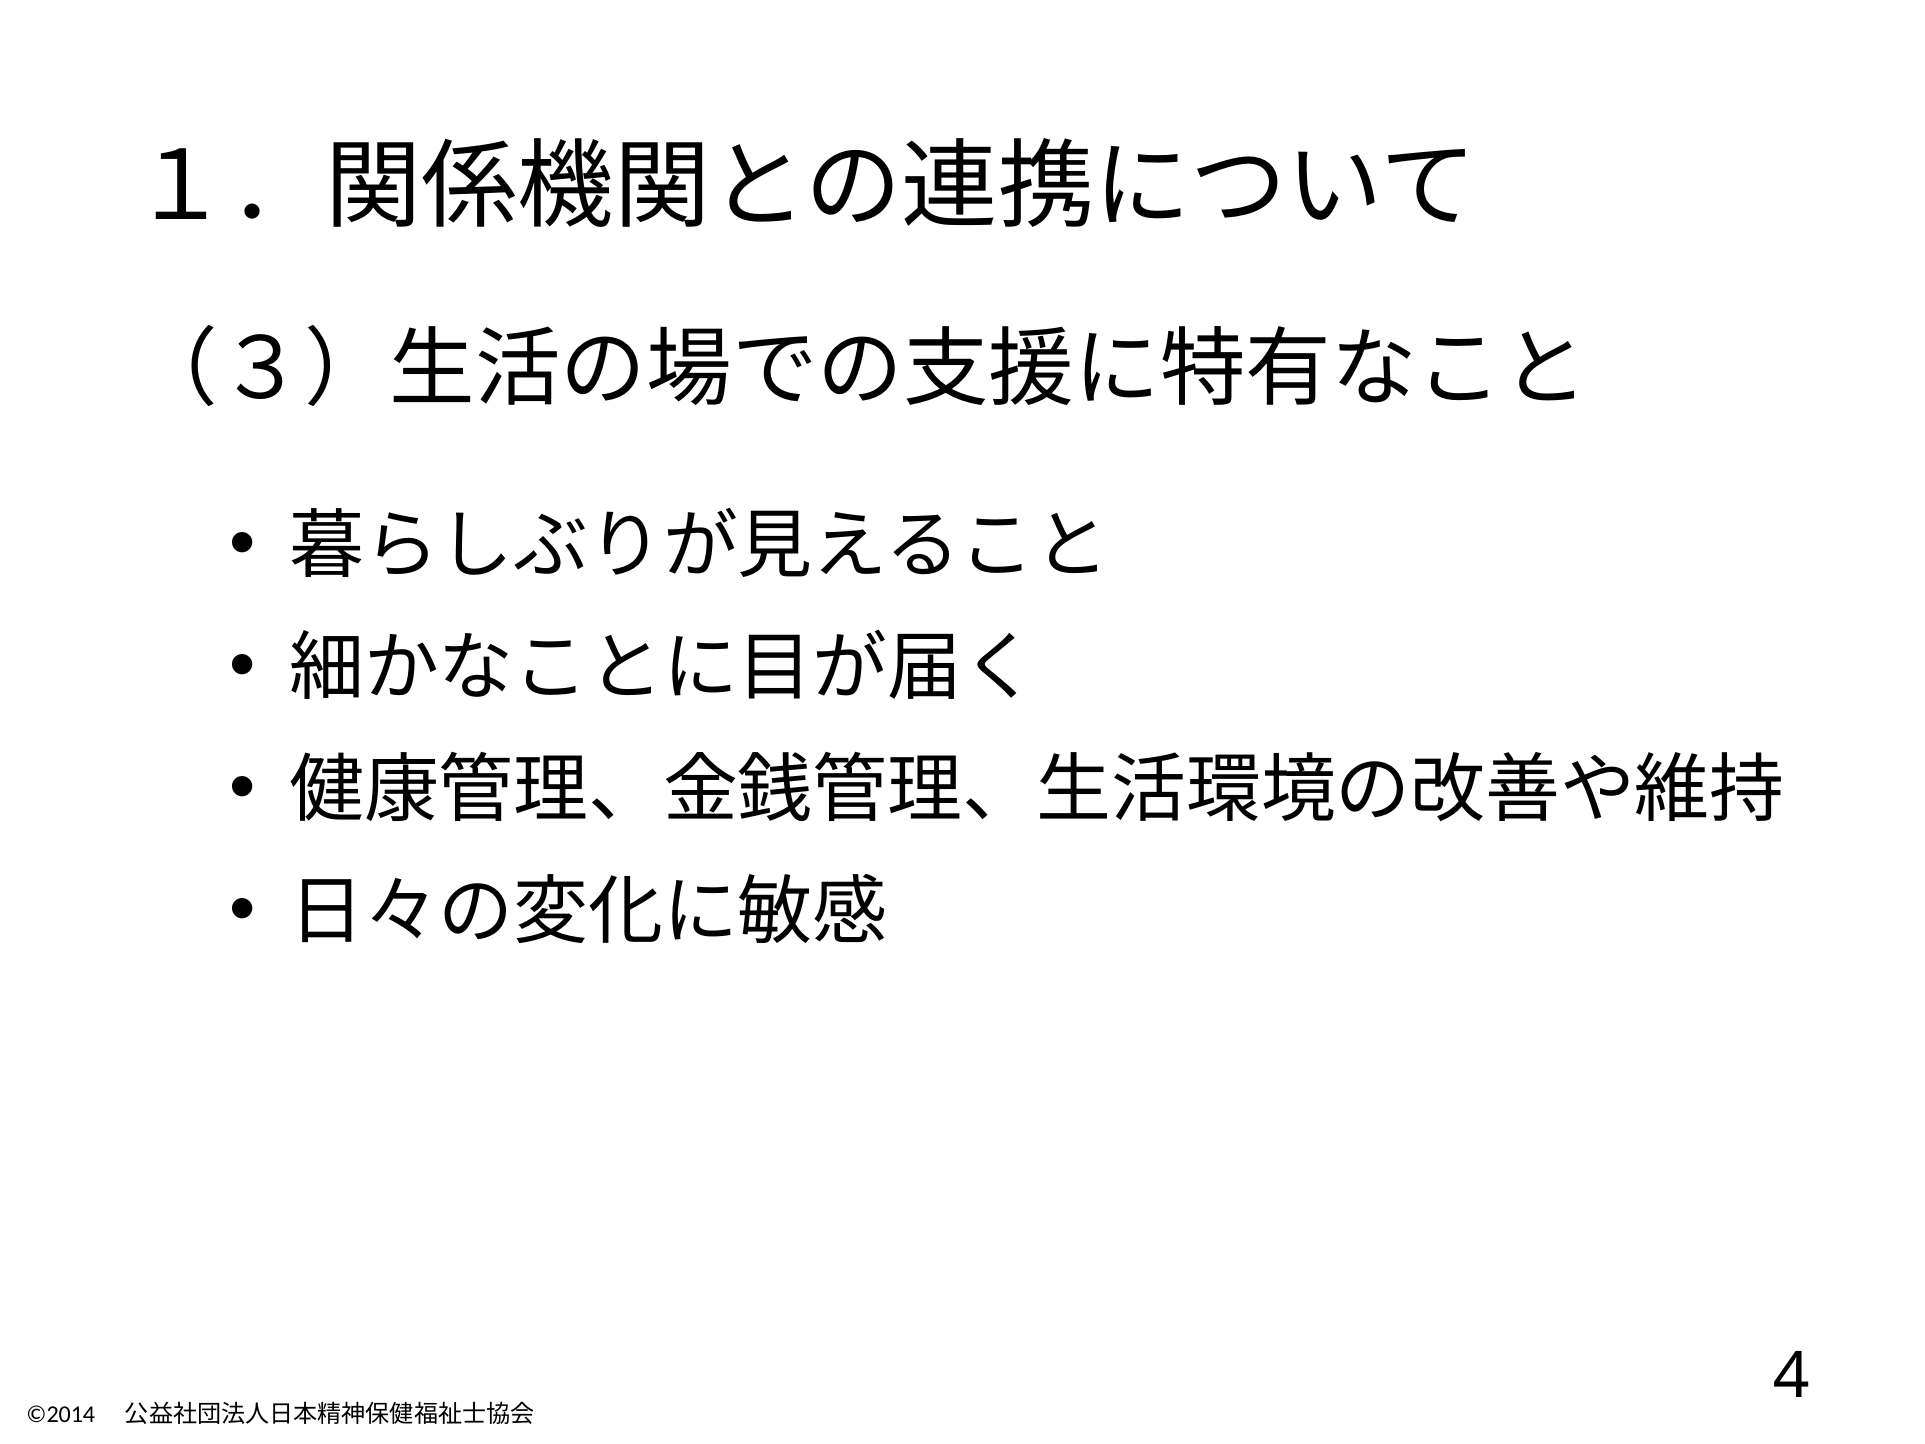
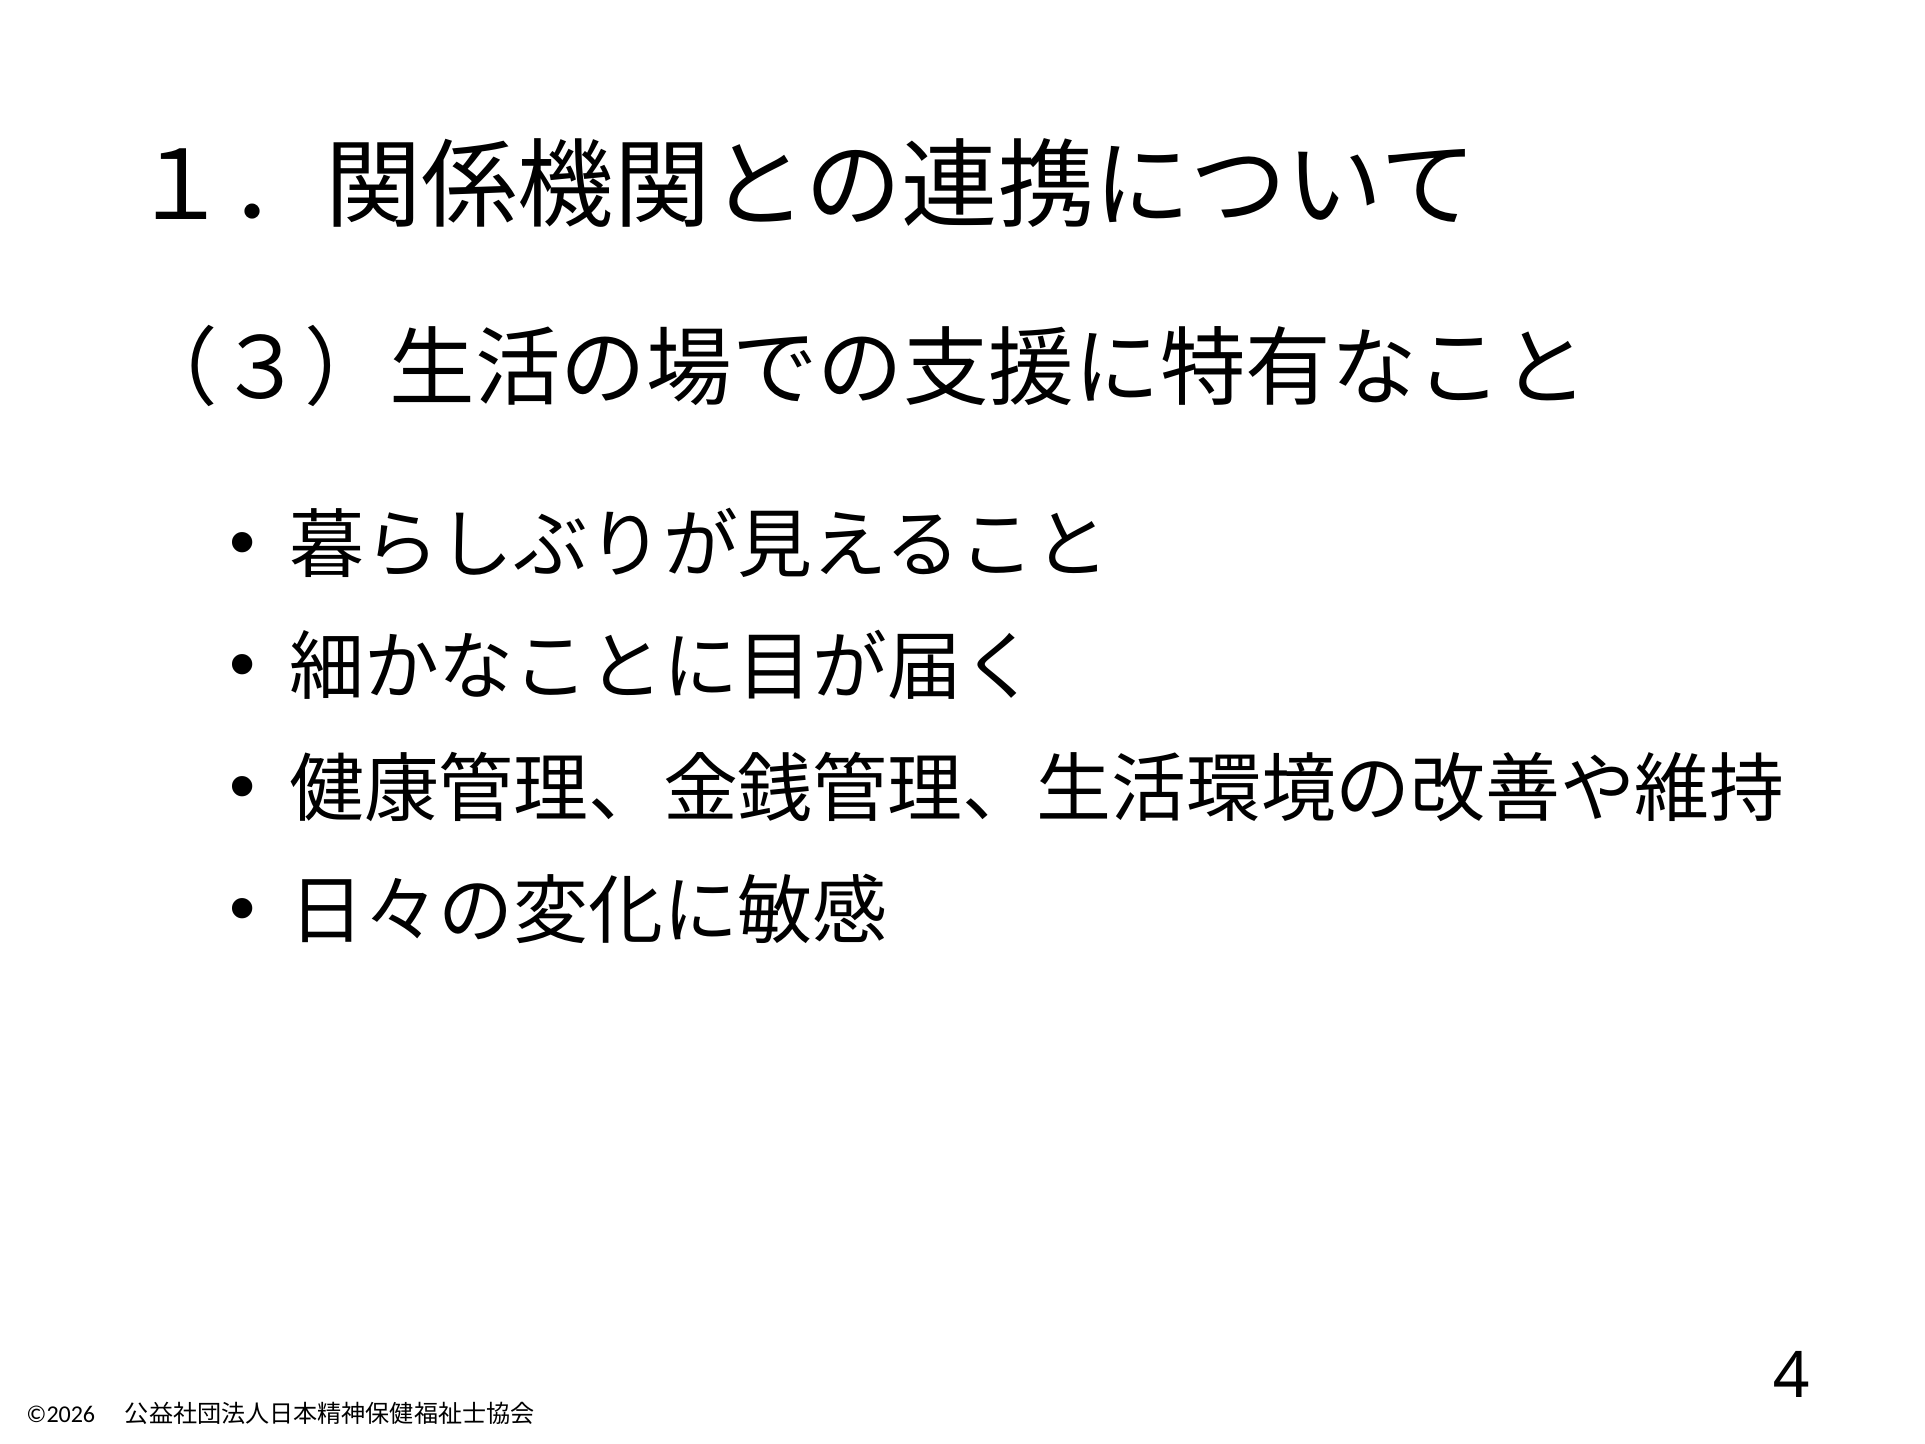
©2014: ©2014 -> ©2026 (61, 1414)
